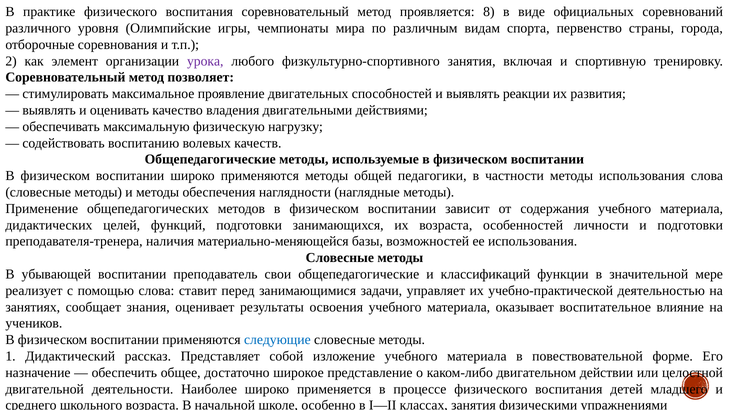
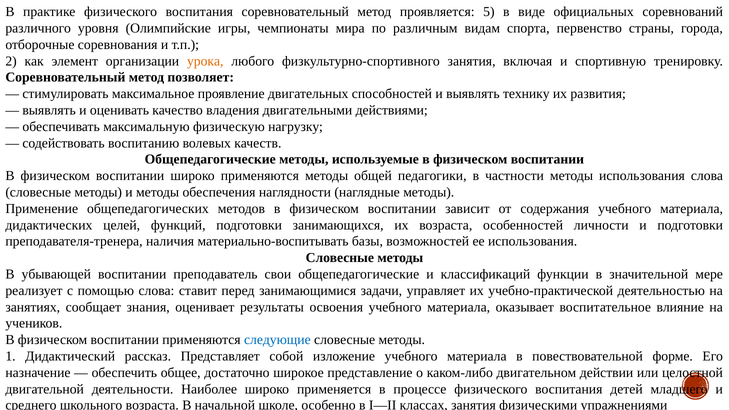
8: 8 -> 5 (489, 12)
урока colour: purple -> orange (205, 61)
реакции: реакции -> технику (526, 94)
материально-меняющейся: материально-меняющейся -> материально-воспитывать (273, 241)
